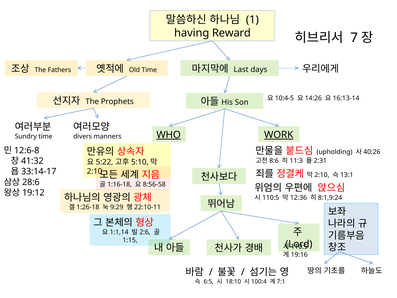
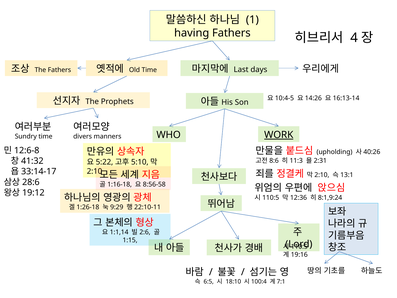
having Reward: Reward -> Fathers (231, 33)
7: 7 -> 4 (354, 38)
WHO underline: present -> none (169, 135)
